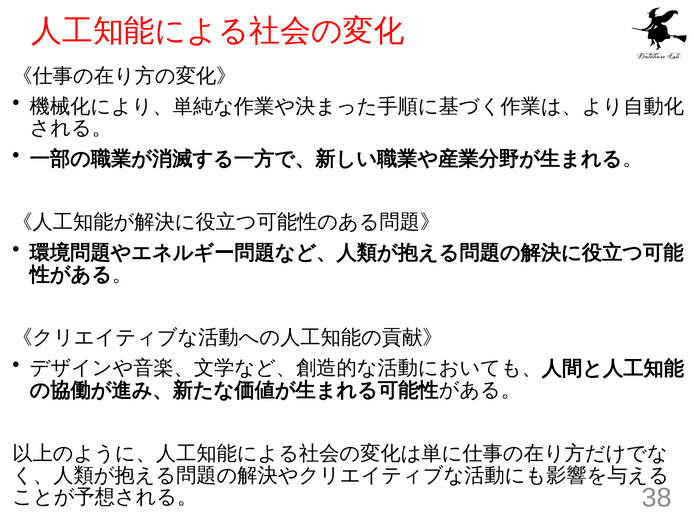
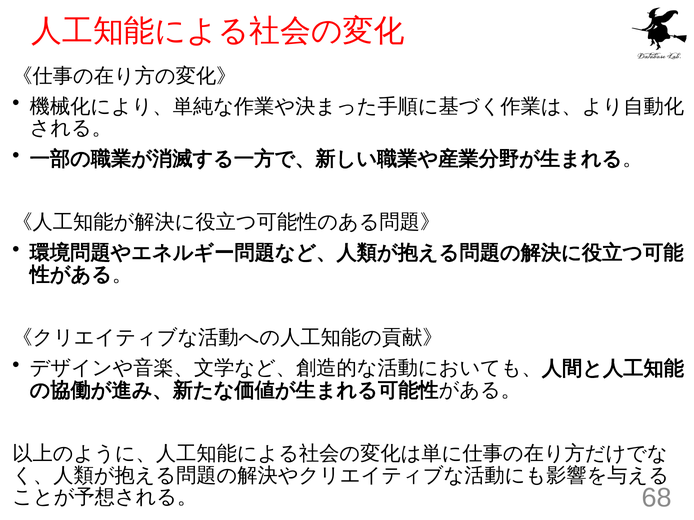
38: 38 -> 68 (657, 498)
